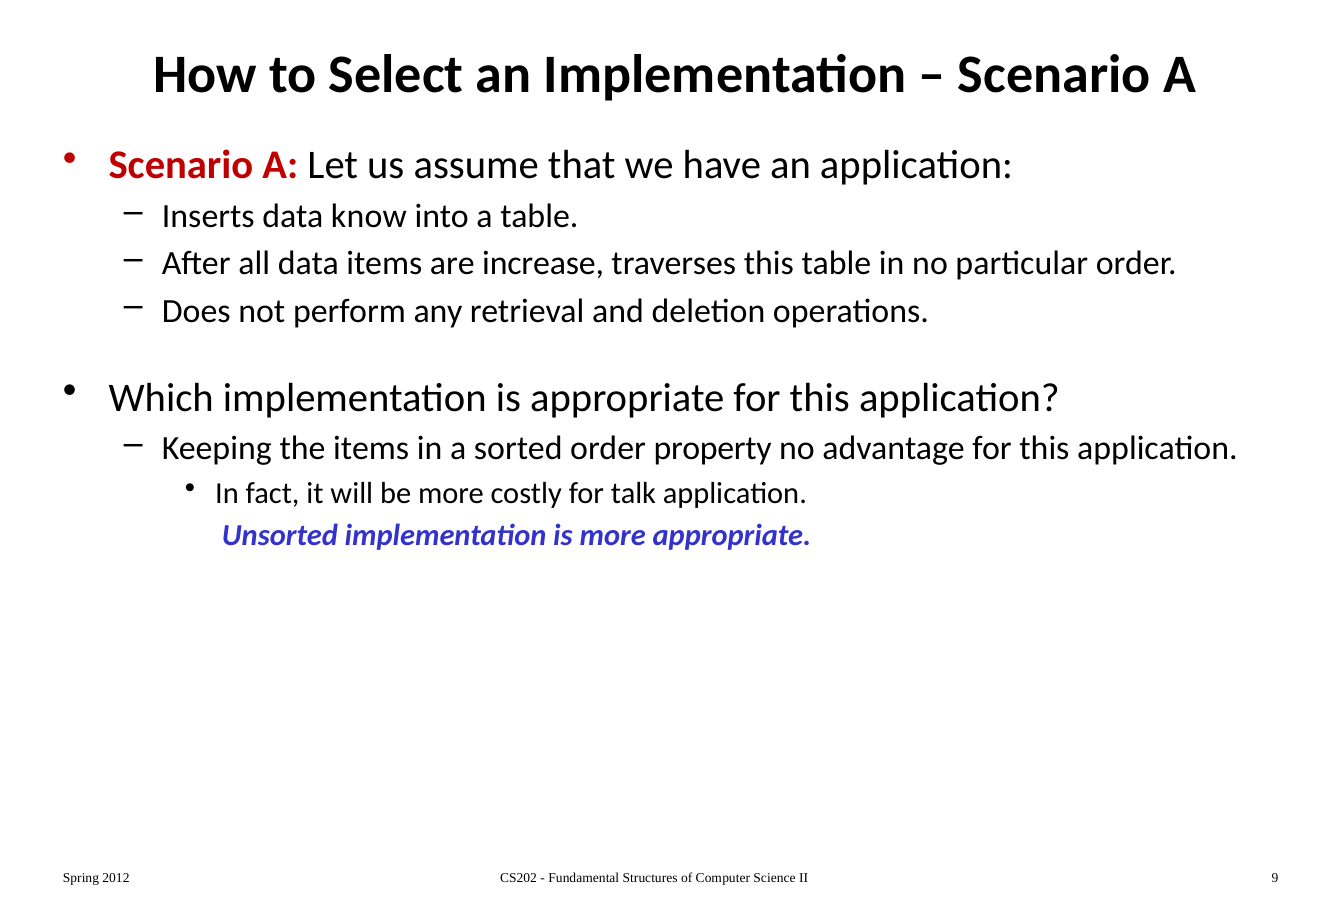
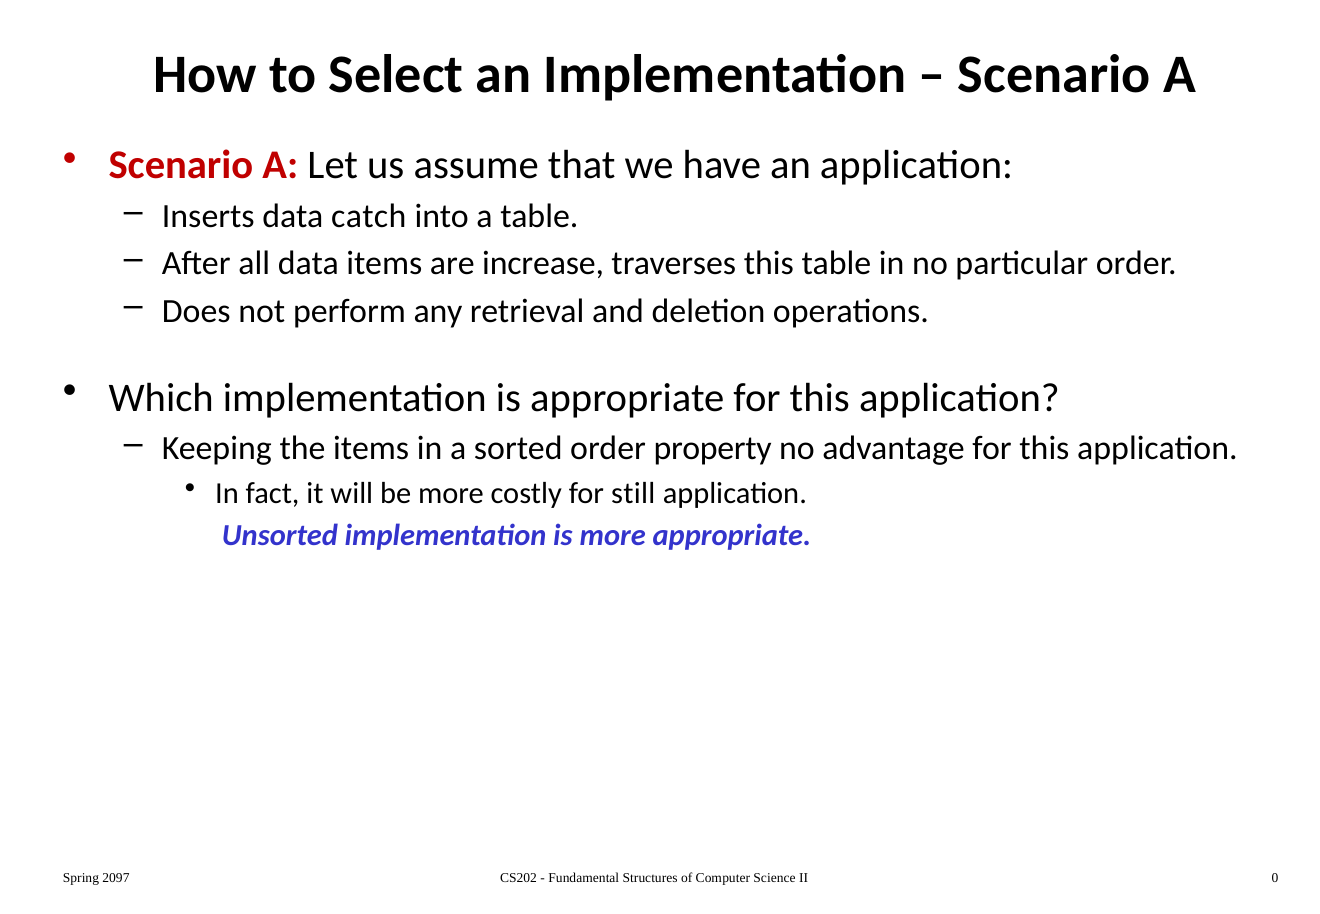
know: know -> catch (369, 216)
talk: talk -> still (633, 493)
2012: 2012 -> 2097 (116, 878)
9: 9 -> 0 (1275, 878)
